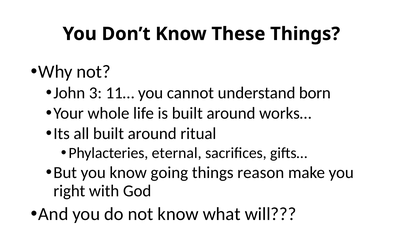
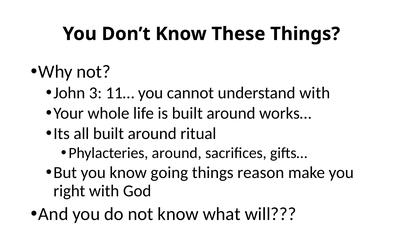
understand born: born -> with (315, 93)
Phylacteries eternal: eternal -> around (177, 153)
